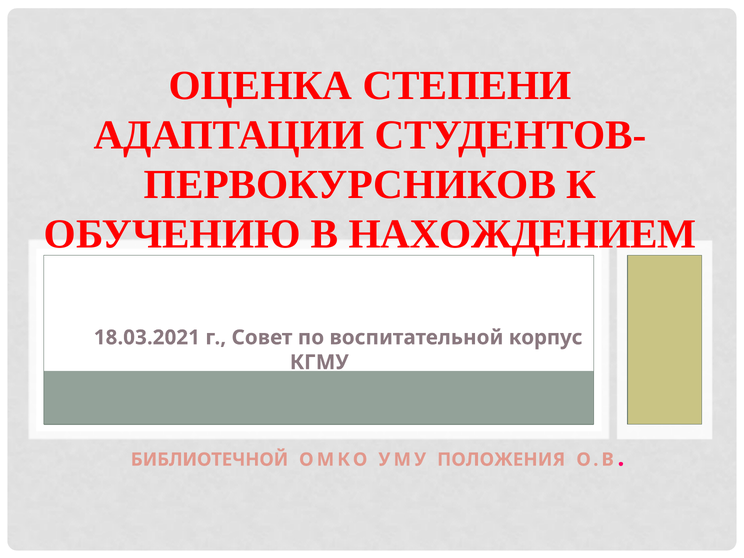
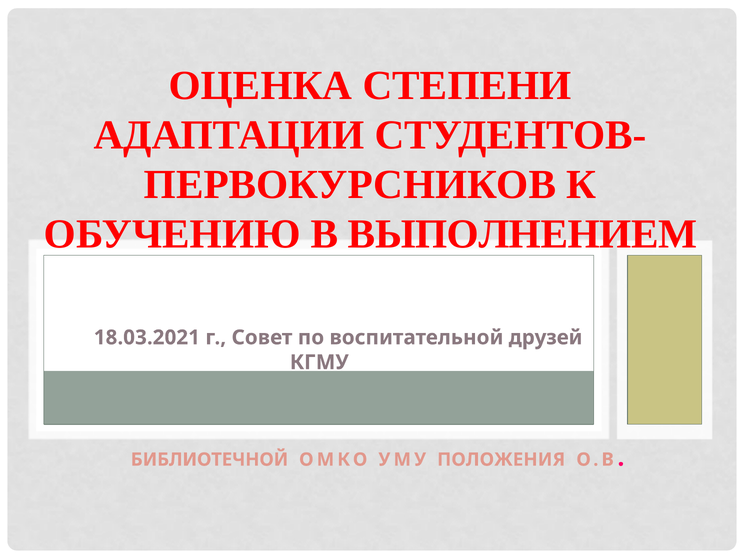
НАХОЖДЕНИЕМ: НАХОЖДЕНИЕМ -> ВЫПОЛНЕНИЕМ (523, 234)
корпус: корпус -> друзей (546, 337)
